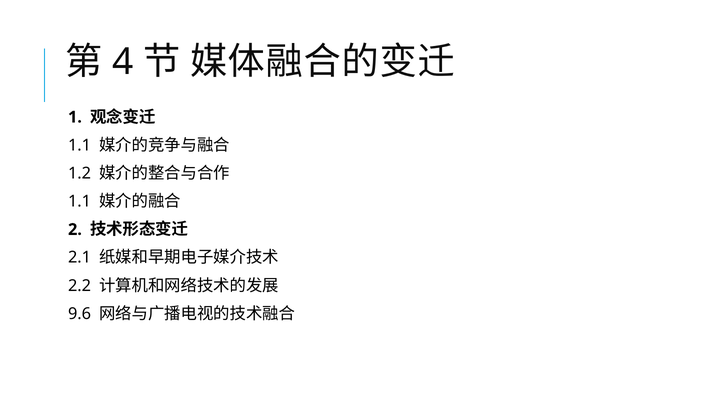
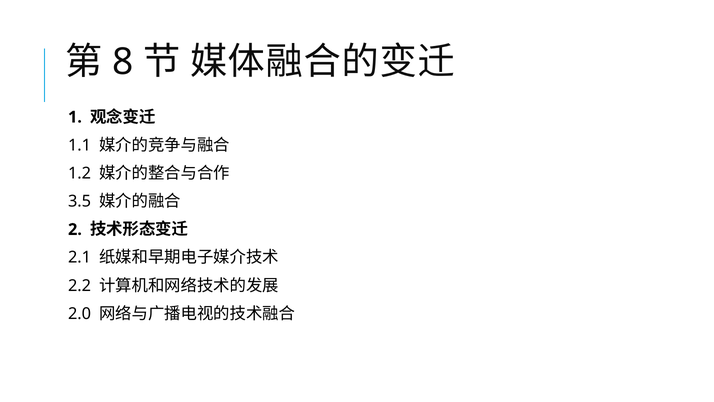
4: 4 -> 8 (123, 62)
1.1: 1.1 -> 3.5 (80, 201)
9.6: 9.6 -> 2.0 (80, 313)
